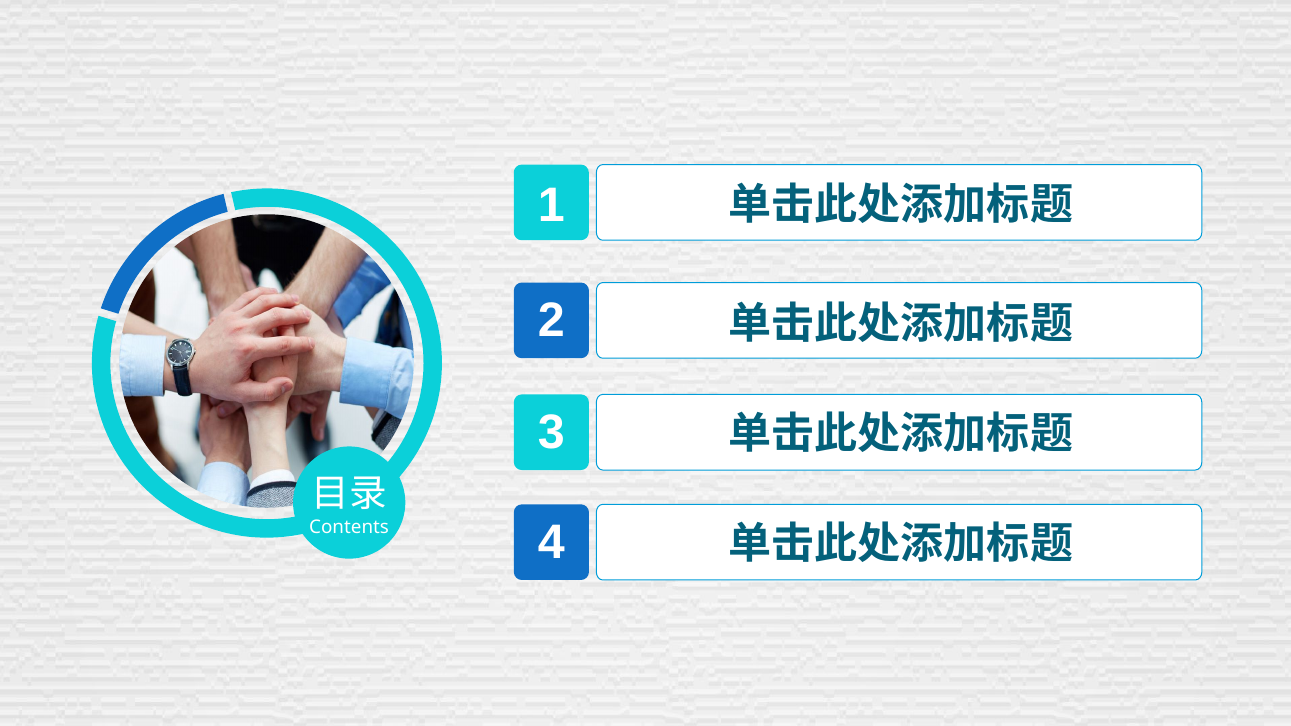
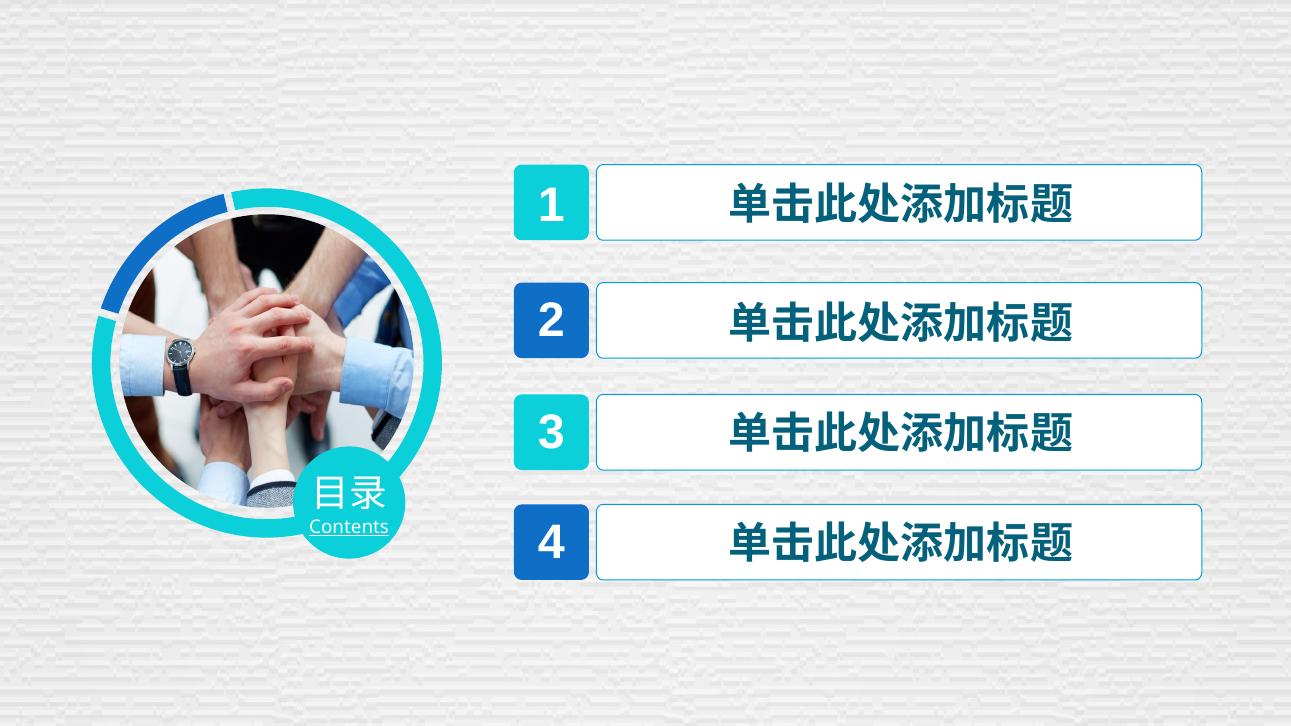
Contents underline: none -> present (349, 527)
